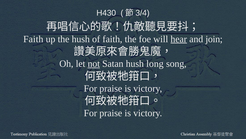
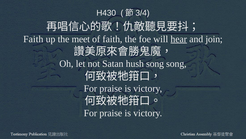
the hush: hush -> meet (81, 39)
not underline: present -> none (94, 63)
hush long: long -> song (155, 63)
